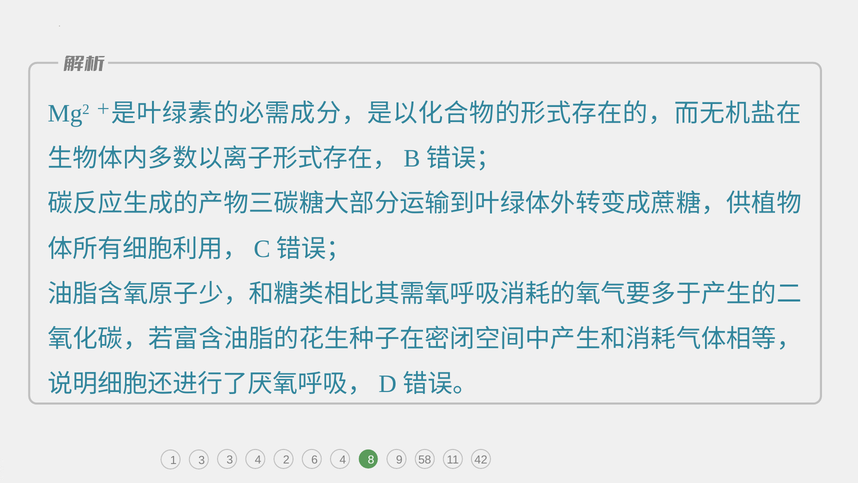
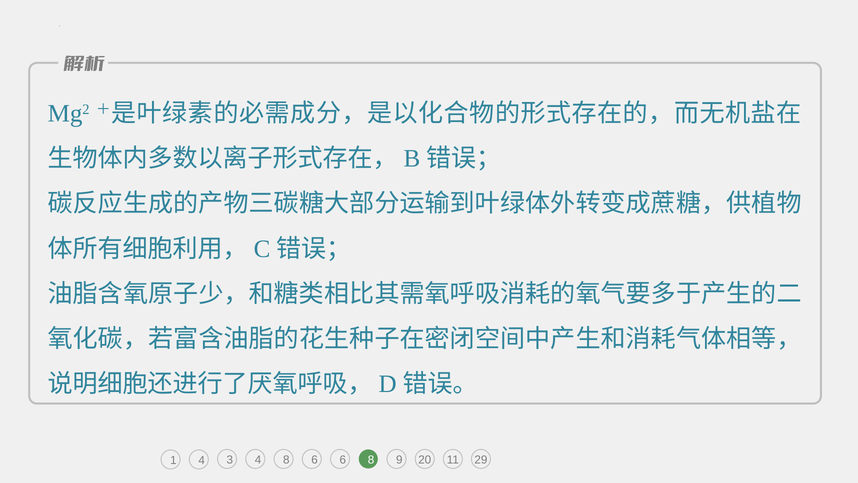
1 3: 3 -> 4 (202, 460)
4 2: 2 -> 8 (286, 460)
6 4: 4 -> 6 (343, 460)
58: 58 -> 20 (425, 460)
42: 42 -> 29 (481, 460)
